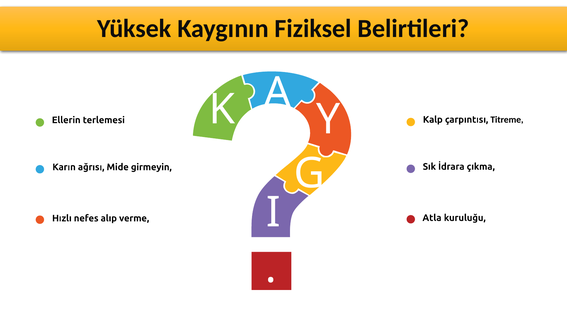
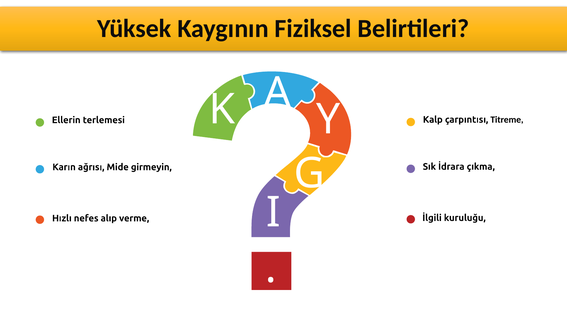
Atla: Atla -> İlgili (432, 218)
